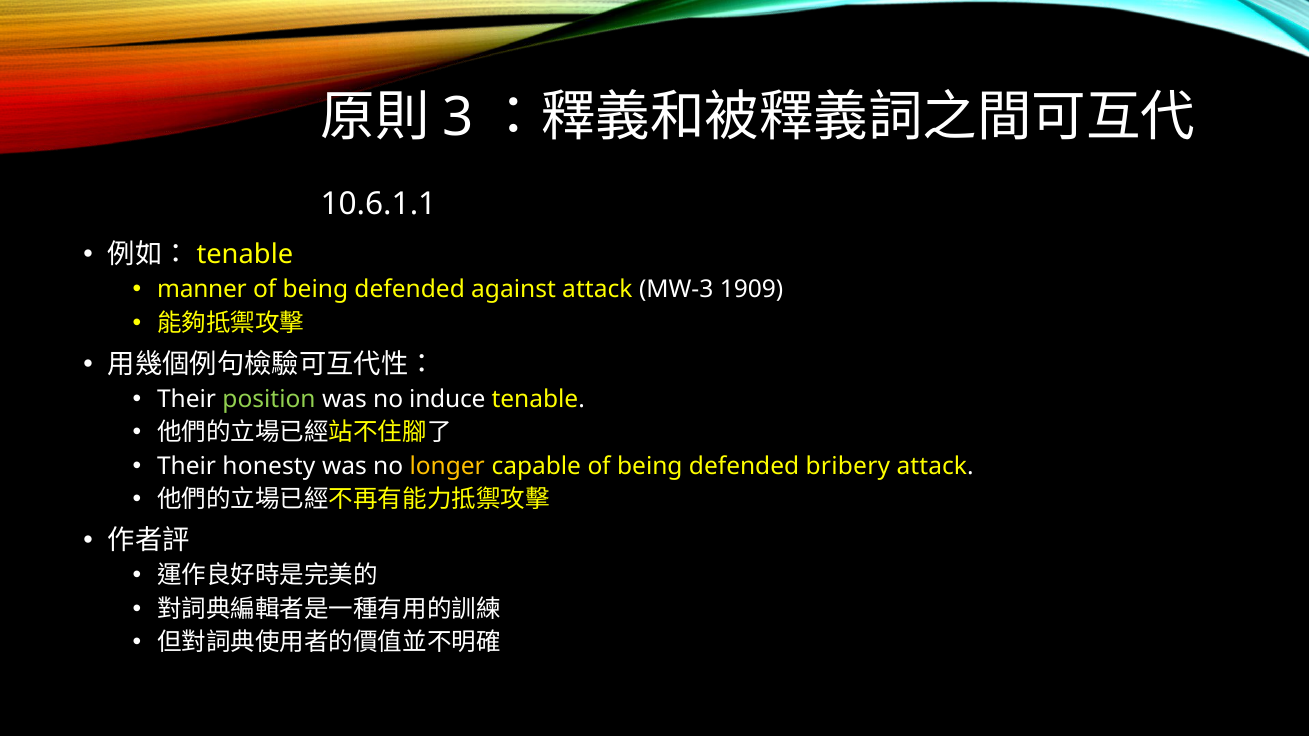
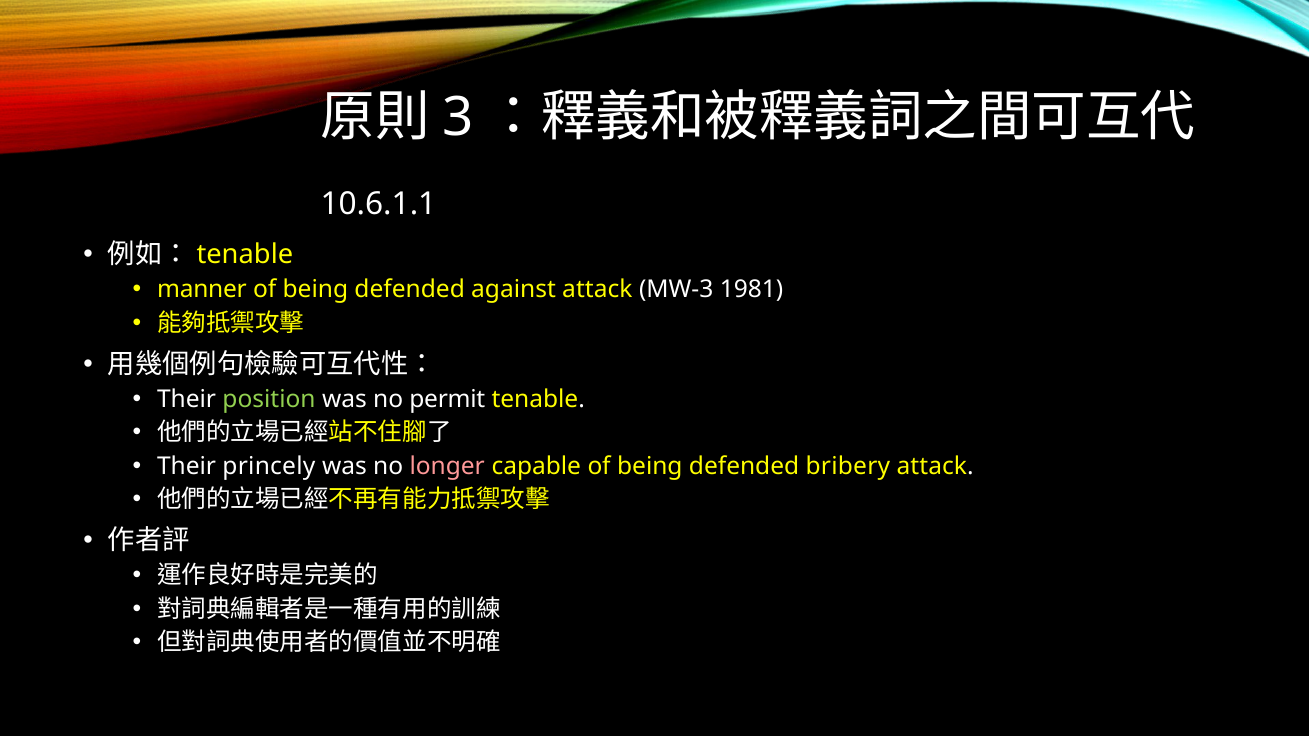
1909: 1909 -> 1981 (751, 290)
induce: induce -> permit (447, 400)
honesty: honesty -> princely (269, 466)
longer colour: yellow -> pink (447, 466)
